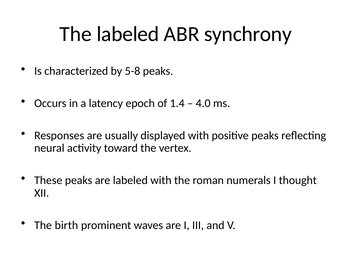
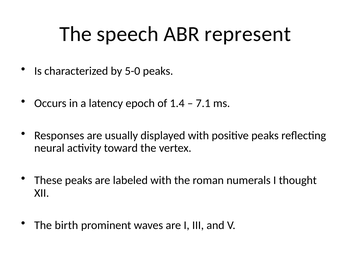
The labeled: labeled -> speech (128, 34)
synchrony: synchrony -> represent (248, 34)
5-8: 5-8 -> 5-0 (132, 71)
4.0: 4.0 -> 7.1 (203, 103)
